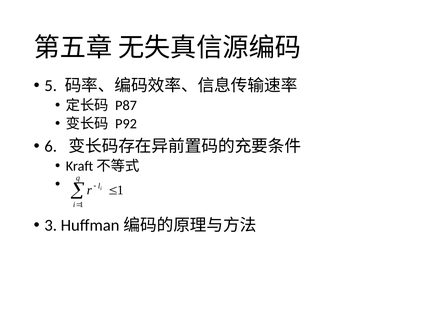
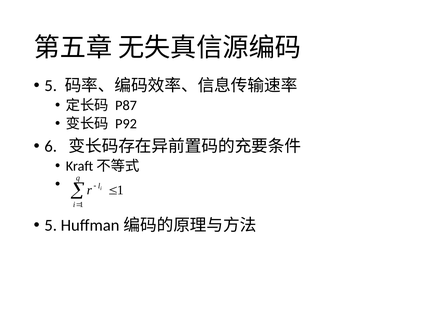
3: 3 -> 5 (51, 225)
